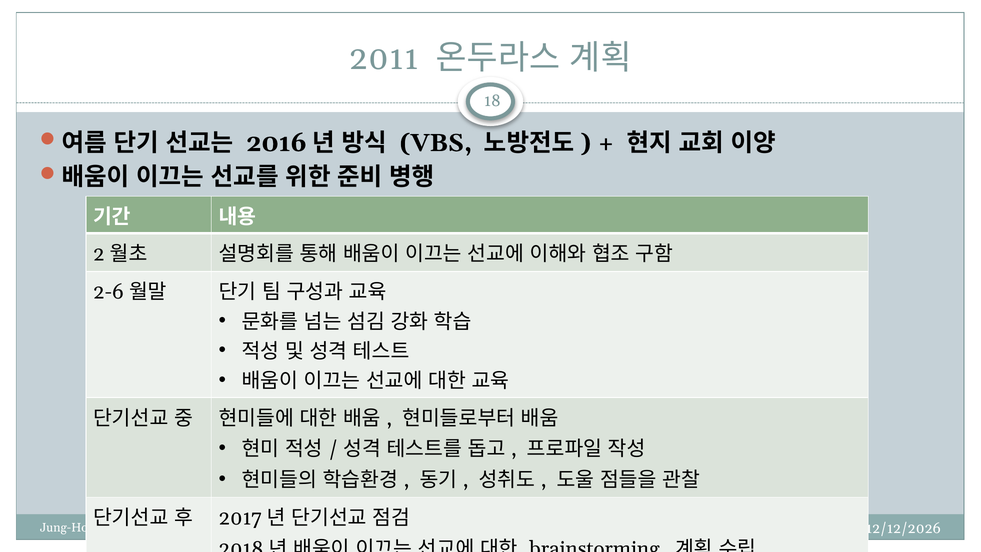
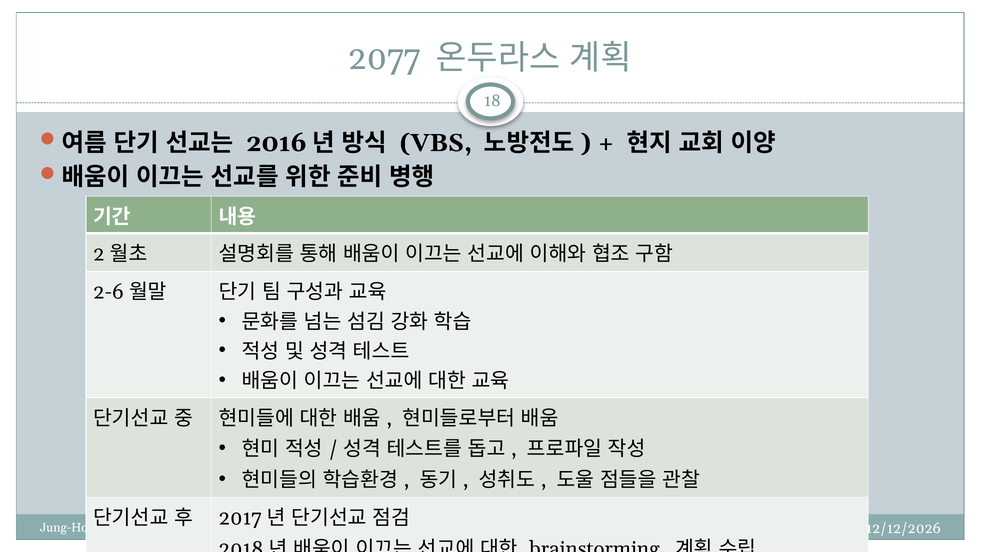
2011: 2011 -> 2077 (384, 58)
